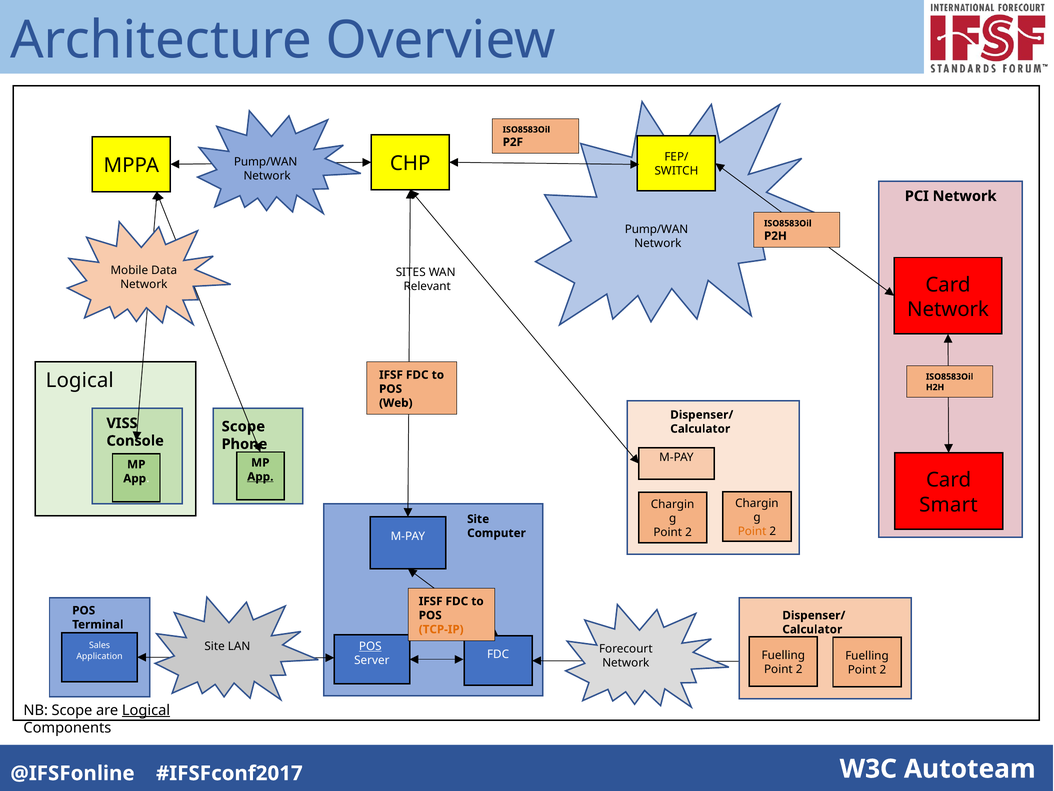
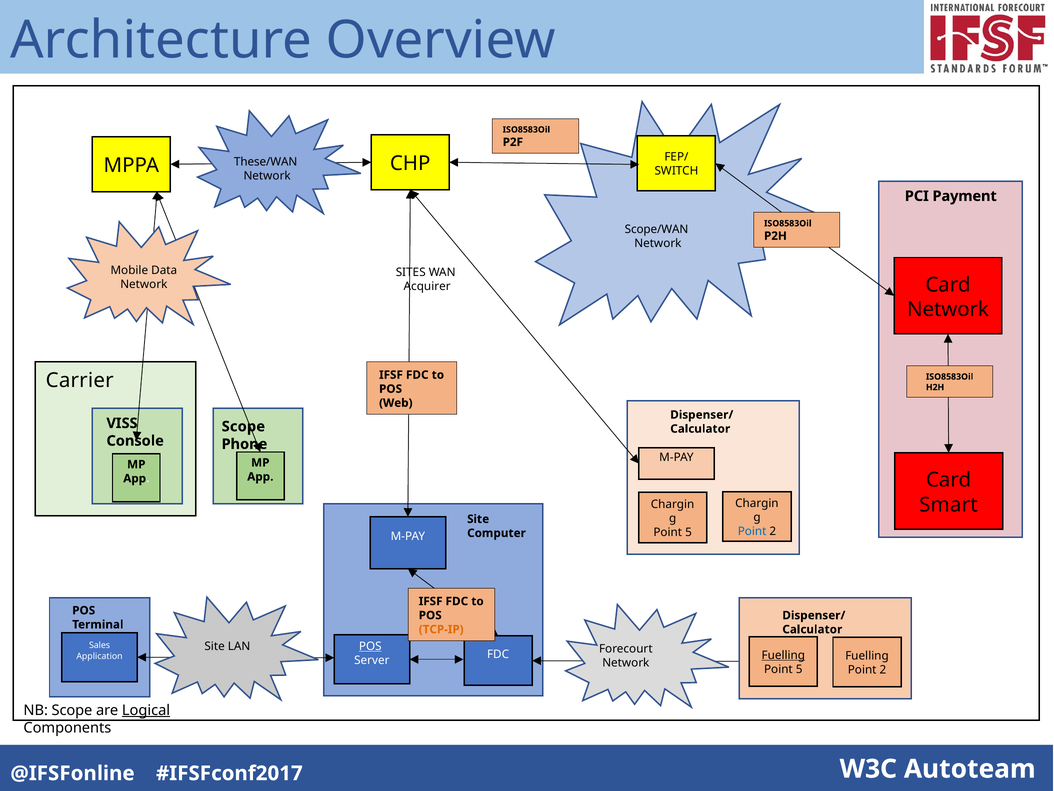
MPPA Pump/WAN: Pump/WAN -> These/WAN (266, 162)
PCI Network: Network -> Payment (965, 196)
Pump/WAN: Pump/WAN -> Scope/WAN (657, 229)
Relevant: Relevant -> Acquirer (427, 286)
Logical: Logical -> Carrier (80, 380)
App underline: present -> none (260, 476)
Point colour: orange -> blue (752, 531)
2: 2 -> 5 (688, 532)
Fuelling underline: none -> present (783, 655)
2: 2 -> 5 (799, 669)
